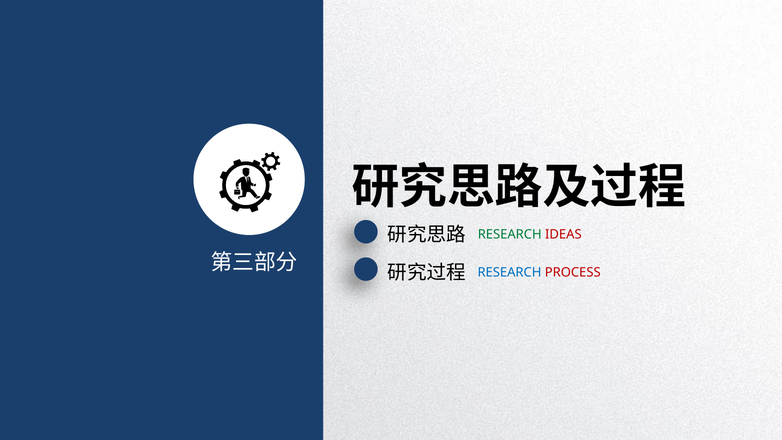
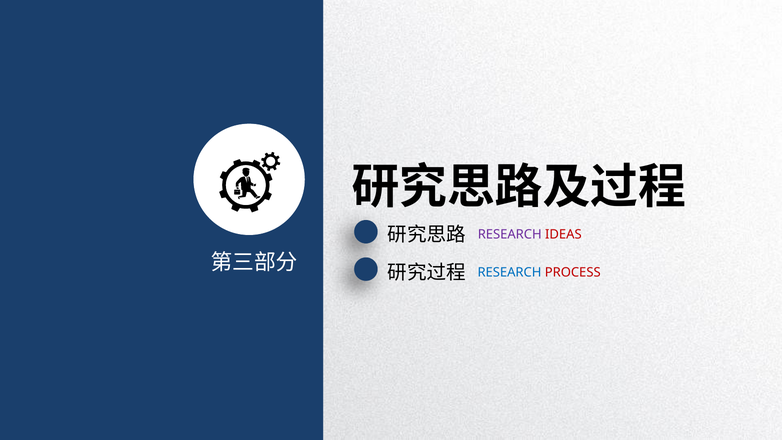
RESEARCH colour: green -> purple (510, 234)
